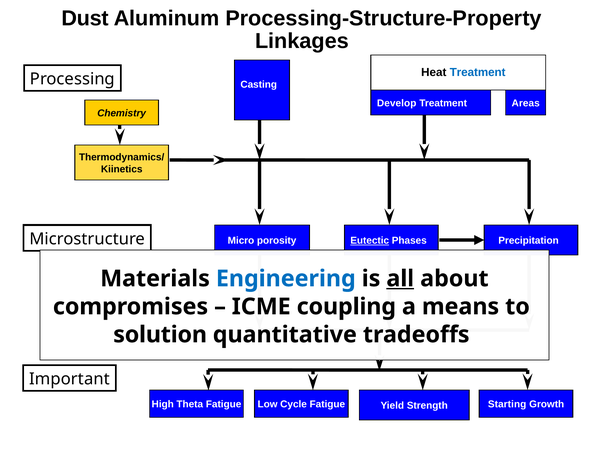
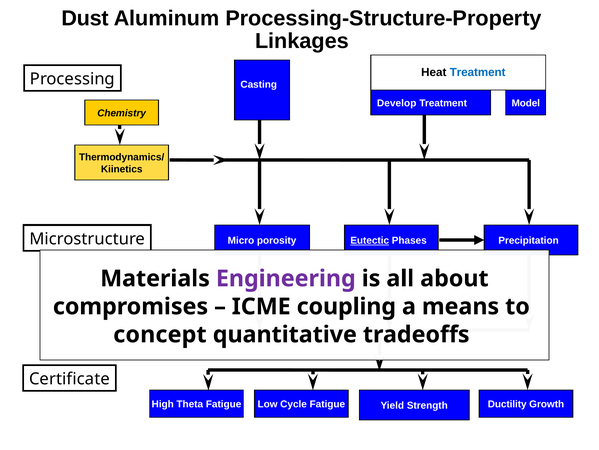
Areas: Areas -> Model (526, 103)
Engineering colour: blue -> purple (286, 278)
all underline: present -> none (400, 278)
solution: solution -> concept (160, 334)
Important: Important -> Certificate (69, 379)
Starting: Starting -> Ductility (507, 404)
